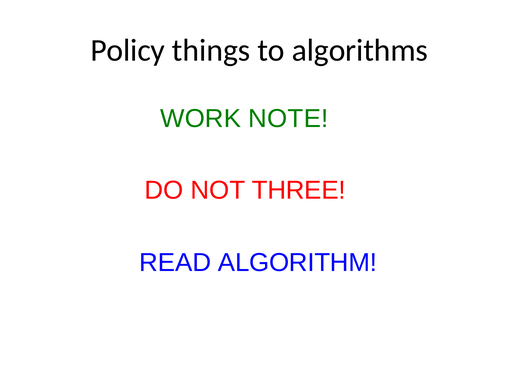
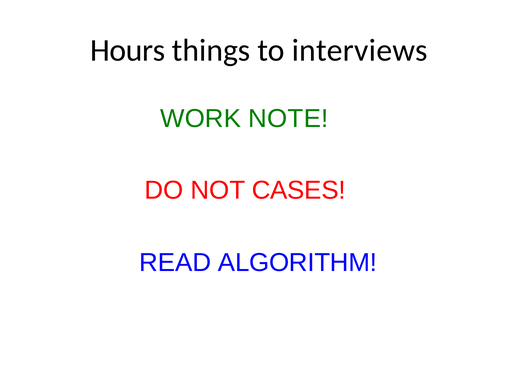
Policy: Policy -> Hours (128, 50)
algorithms: algorithms -> interviews (360, 50)
THREE: THREE -> CASES (299, 190)
